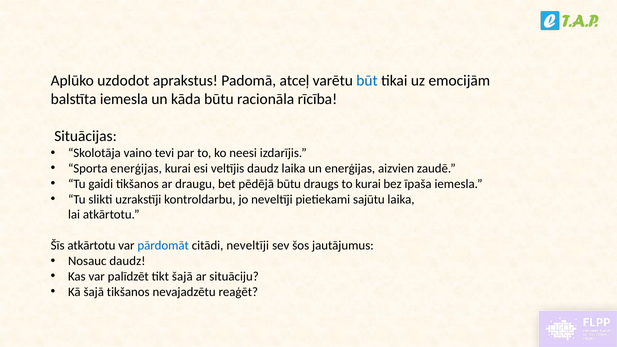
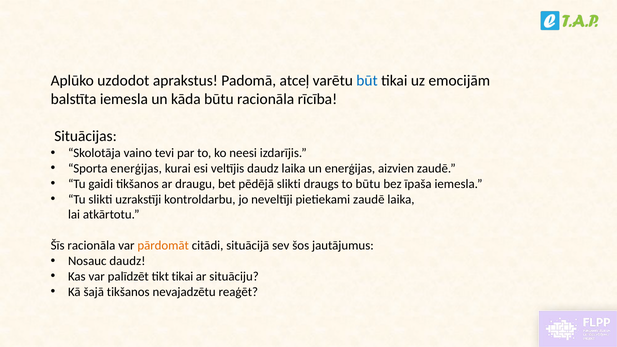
pēdējā būtu: būtu -> slikti (289, 184)
to kurai: kurai -> būtu (368, 184)
pietiekami sajūtu: sajūtu -> zaudē (369, 199)
Šīs atkārtotu: atkārtotu -> racionāla (91, 246)
pārdomāt colour: blue -> orange (163, 246)
citādi neveltīji: neveltīji -> situācijā (248, 246)
tikt šajā: šajā -> tikai (182, 276)
